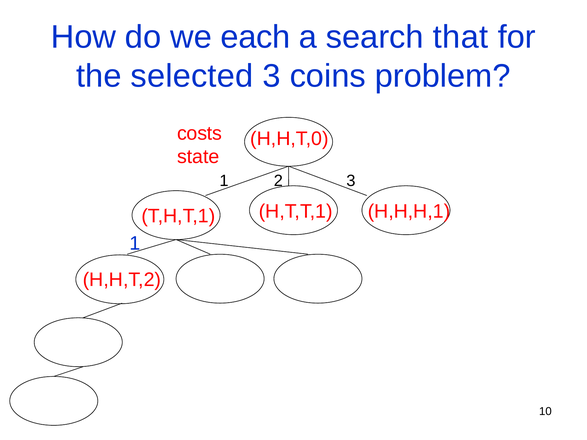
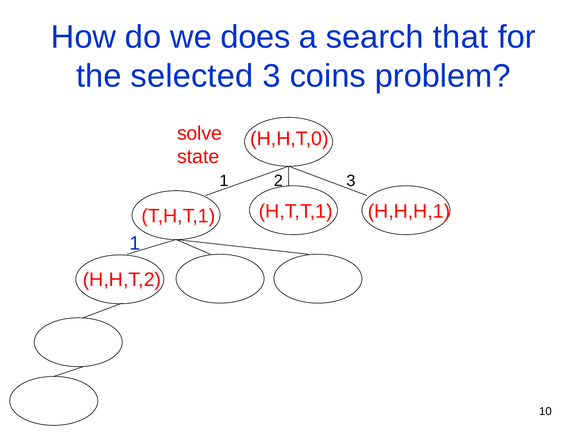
each: each -> does (255, 37)
costs: costs -> solve (200, 133)
